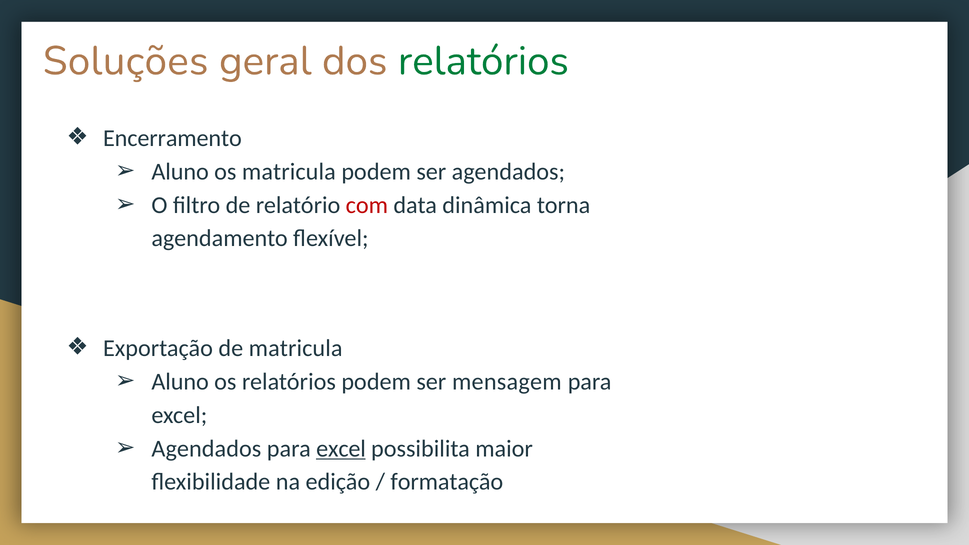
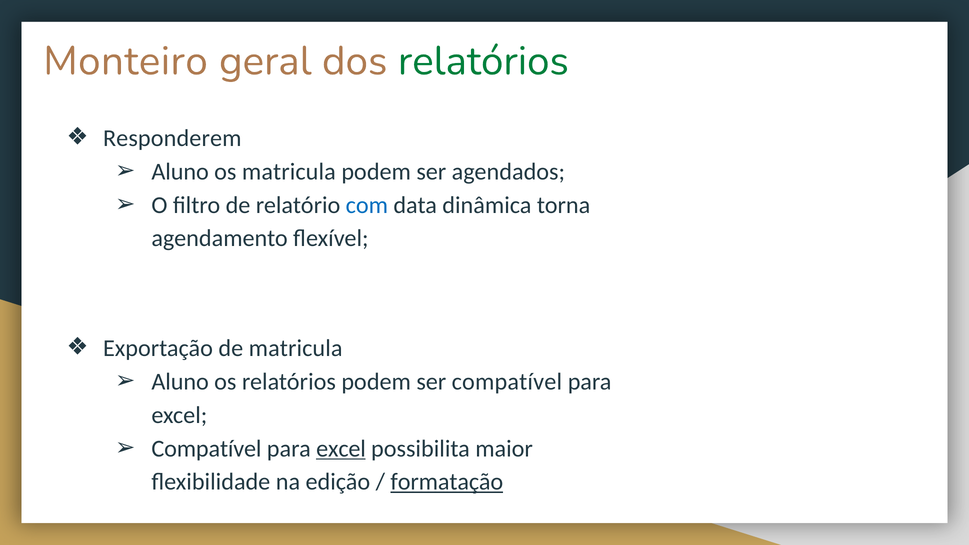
Soluções: Soluções -> Monteiro (125, 61)
Encerramento: Encerramento -> Responderem (172, 138)
com colour: red -> blue (367, 205)
ser mensagem: mensagem -> compatível (507, 382)
Agendados: Agendados -> Compatível (206, 449)
formatação underline: none -> present (447, 482)
